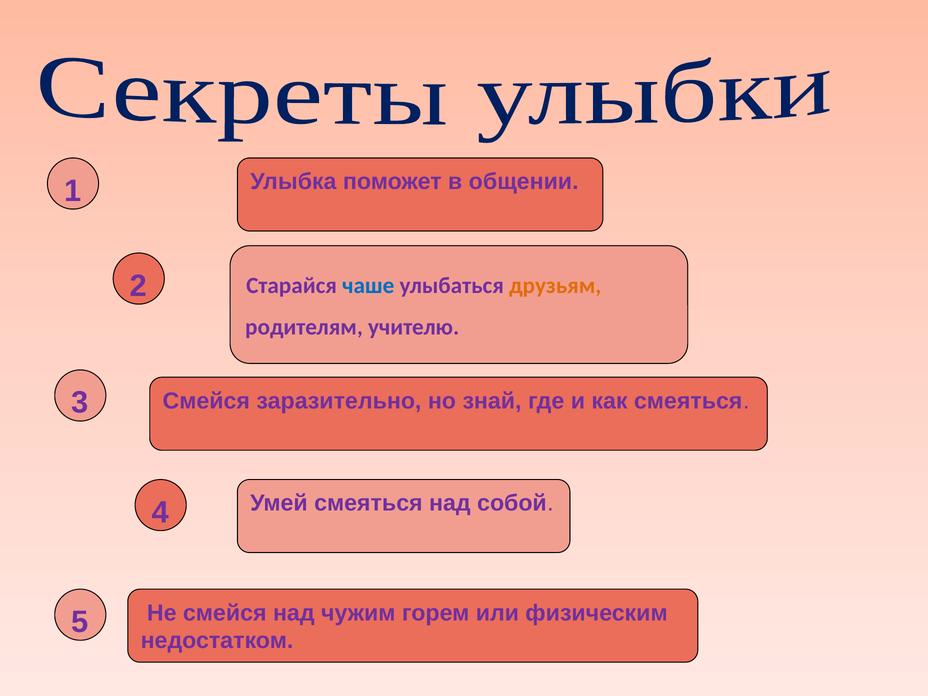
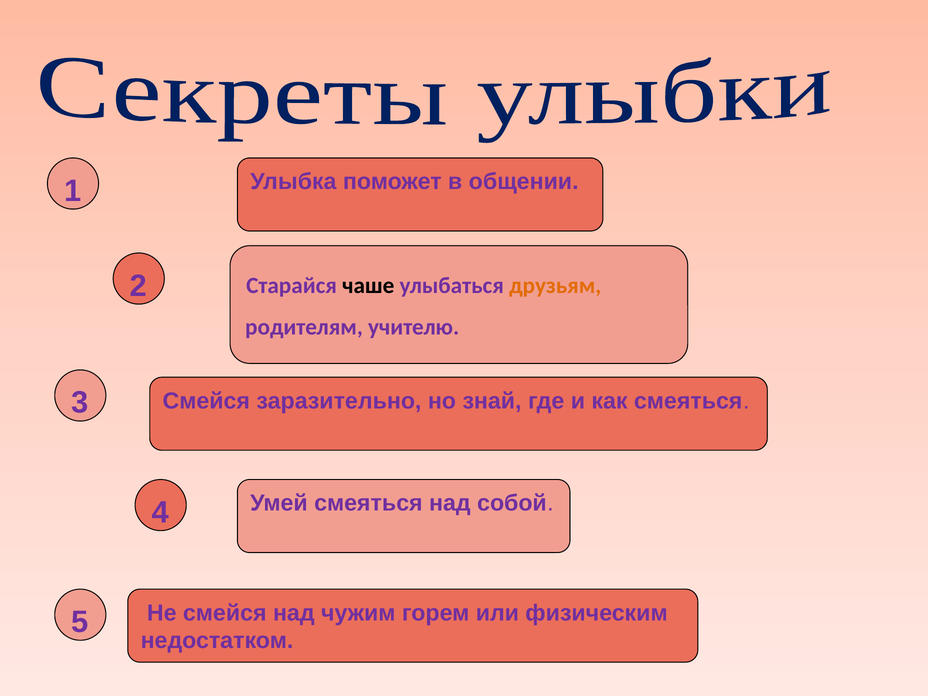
чаше colour: blue -> black (368, 286)
